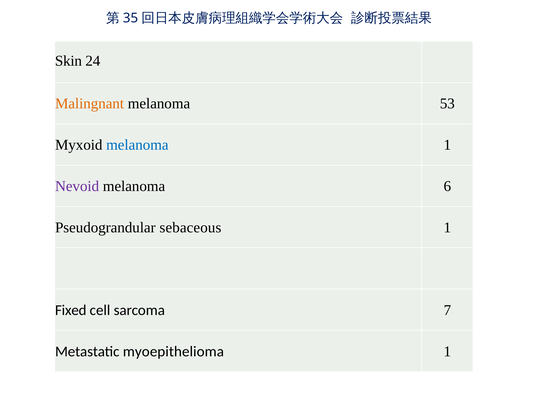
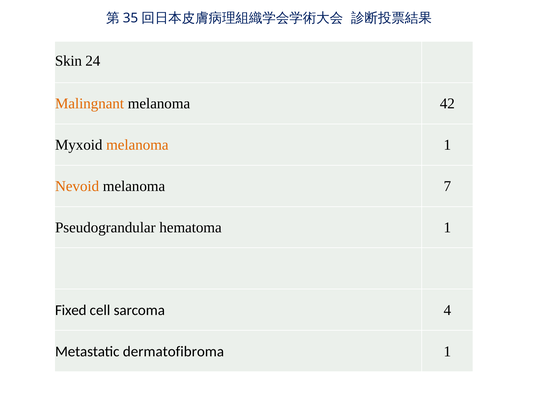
53: 53 -> 42 (447, 104)
melanoma colour: blue -> orange (137, 145)
Nevoid colour: purple -> orange (77, 186)
6: 6 -> 7 (447, 186)
sebaceous: sebaceous -> hematoma (191, 227)
7: 7 -> 4 (447, 310)
myoepithelioma: myoepithelioma -> dermatofibroma (173, 351)
